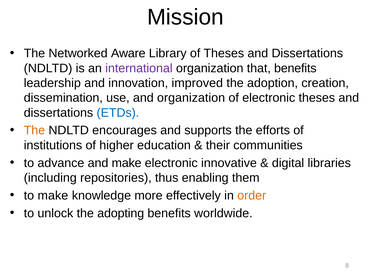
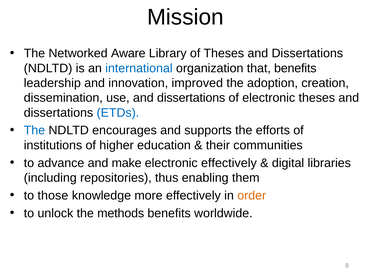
international colour: purple -> blue (139, 68)
use and organization: organization -> dissertations (191, 98)
The colour: orange -> blue (34, 131)
electronic innovative: innovative -> effectively (229, 163)
to make: make -> those (53, 196)
adopting: adopting -> methods (121, 213)
